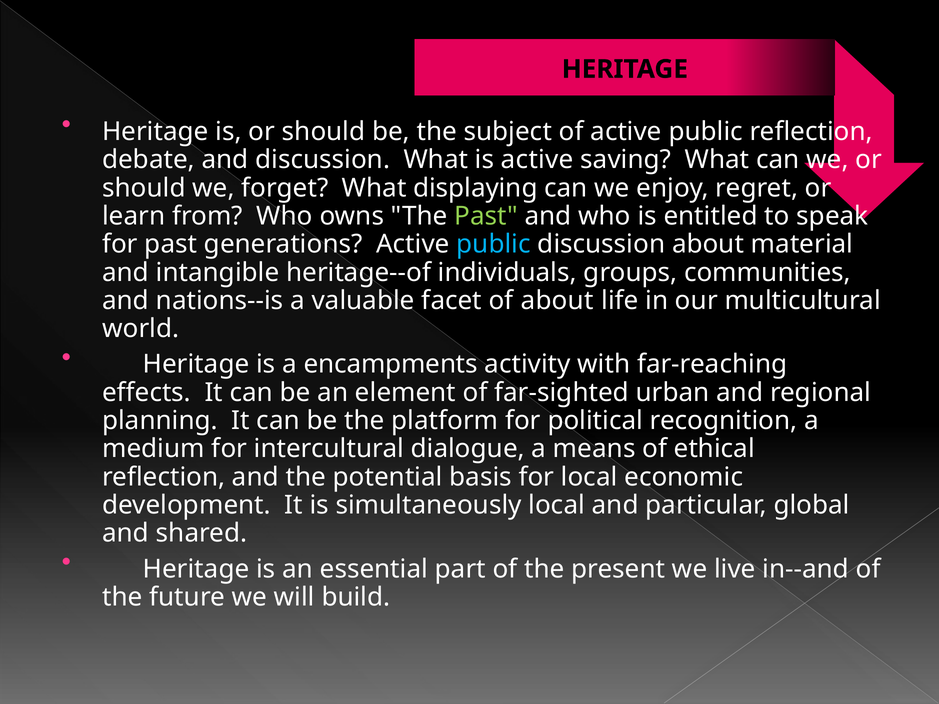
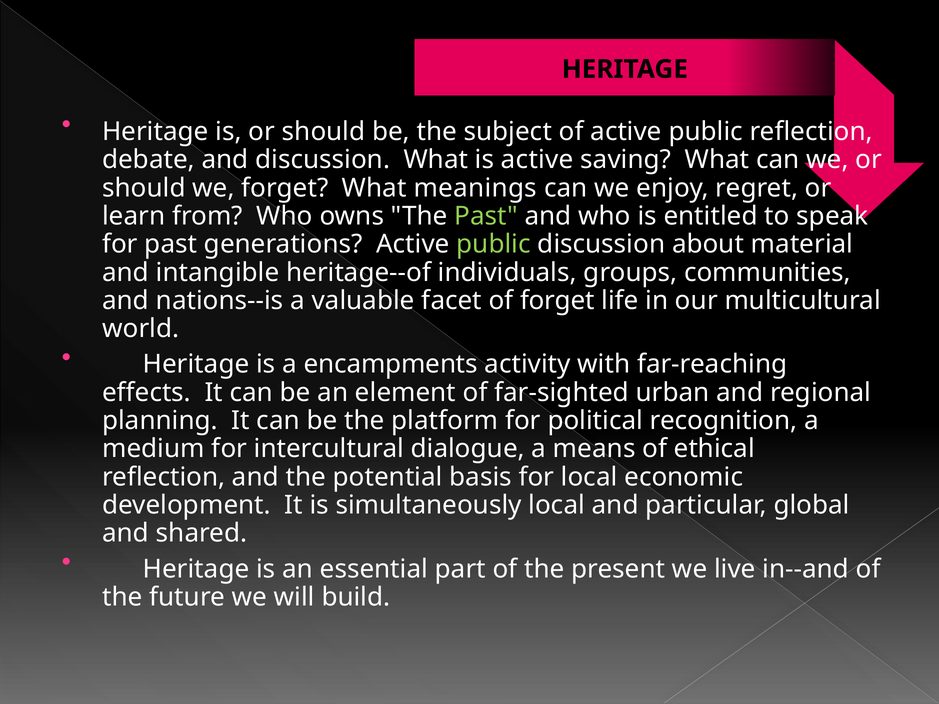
displaying: displaying -> meanings (475, 188)
public colour: light blue -> light green (494, 244)
of about: about -> forget (557, 301)
